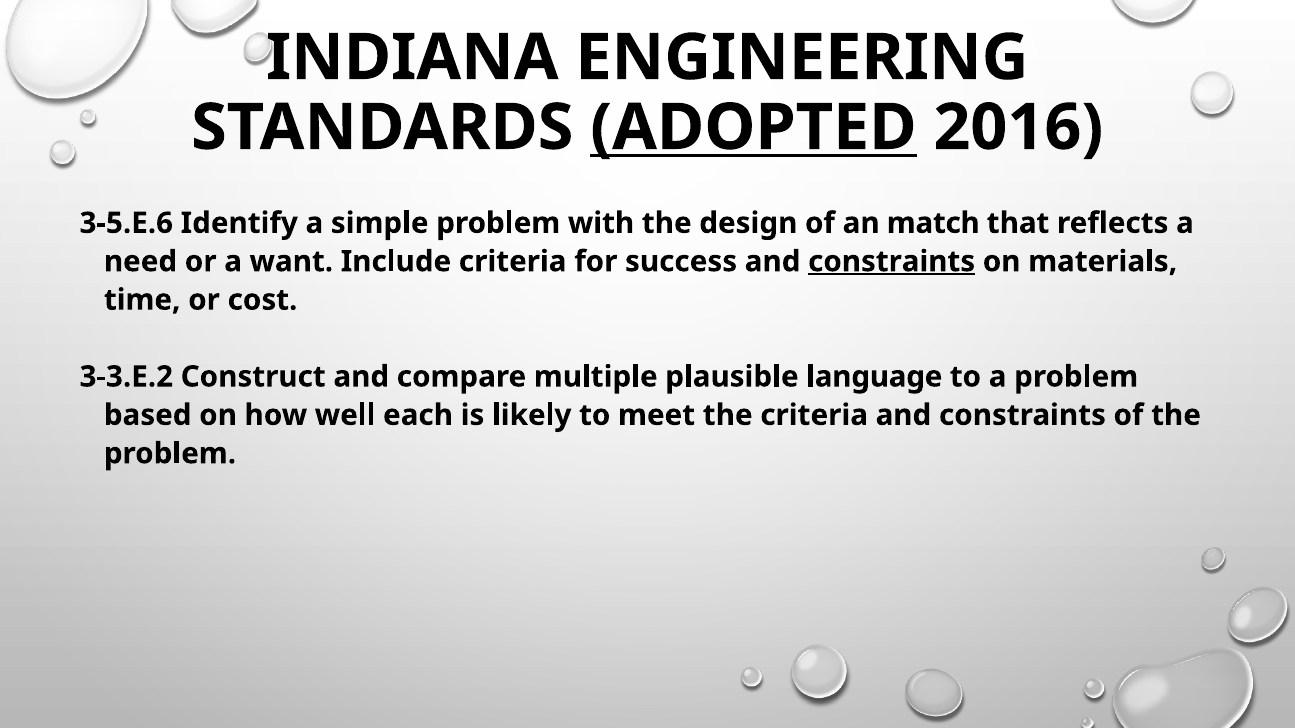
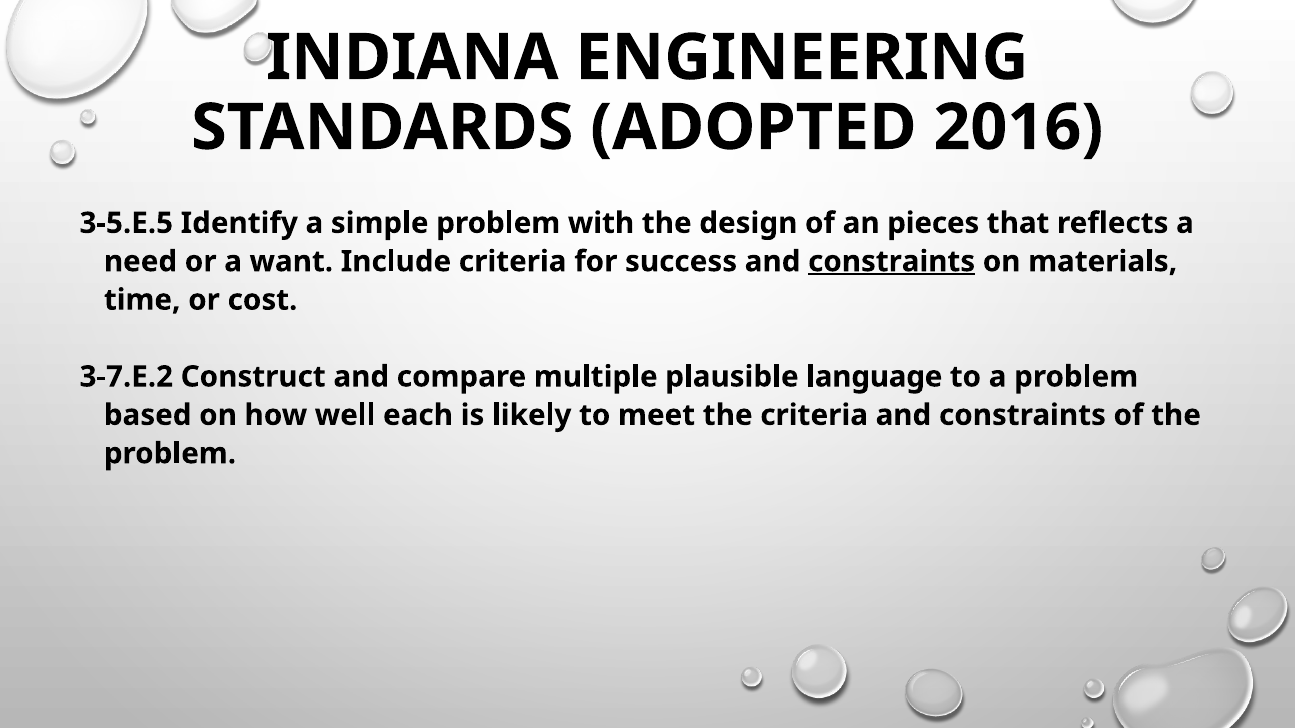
ADOPTED underline: present -> none (753, 128)
3-5.E.6: 3-5.E.6 -> 3-5.E.5 (126, 223)
match: match -> pieces (933, 223)
3-3.E.2: 3-3.E.2 -> 3-7.E.2 (126, 377)
